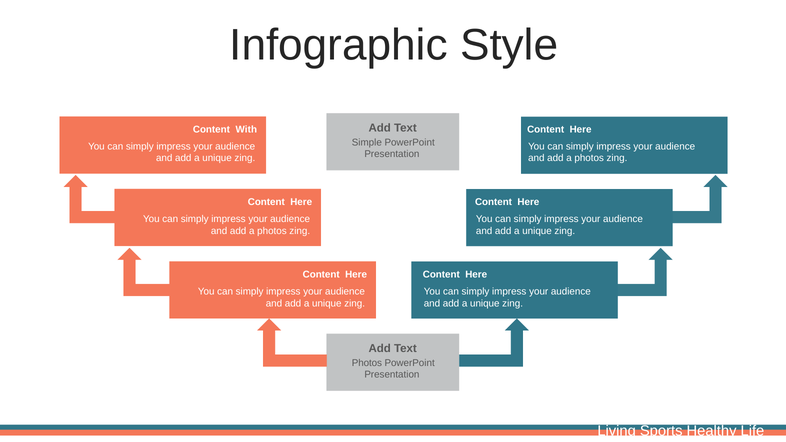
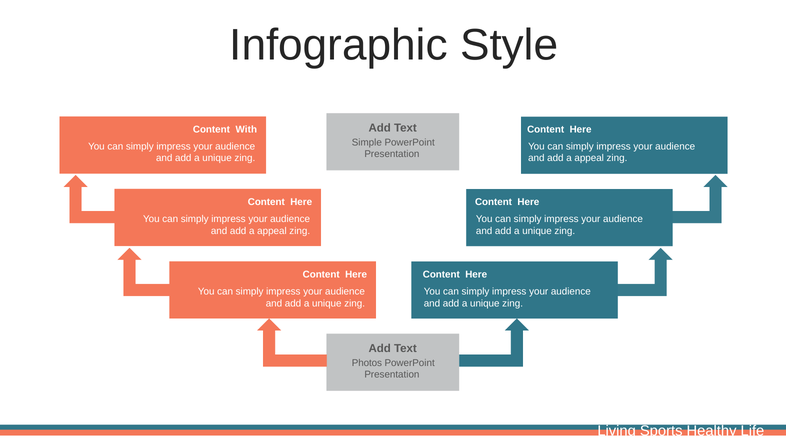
photos: photos -> appeal (589, 158)
photos: photos -> appeal (272, 231)
